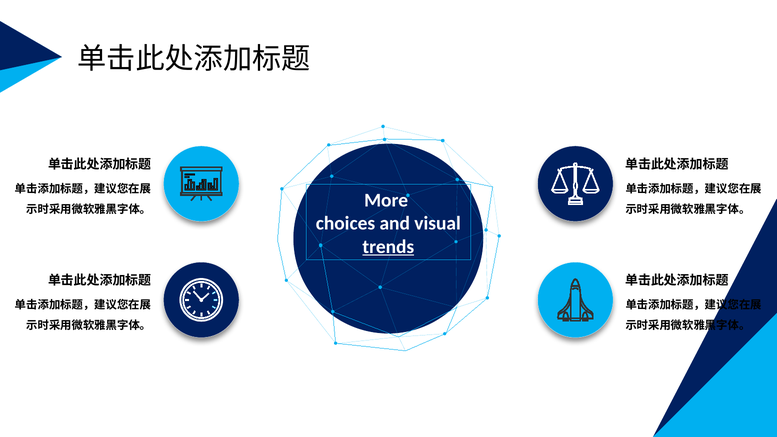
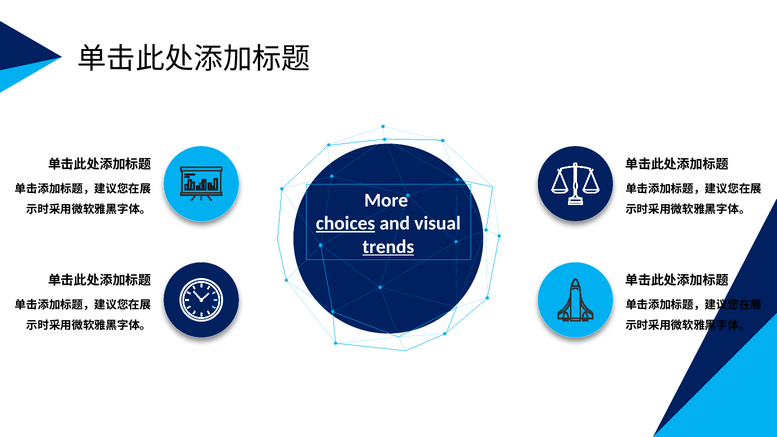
choices underline: none -> present (345, 223)
